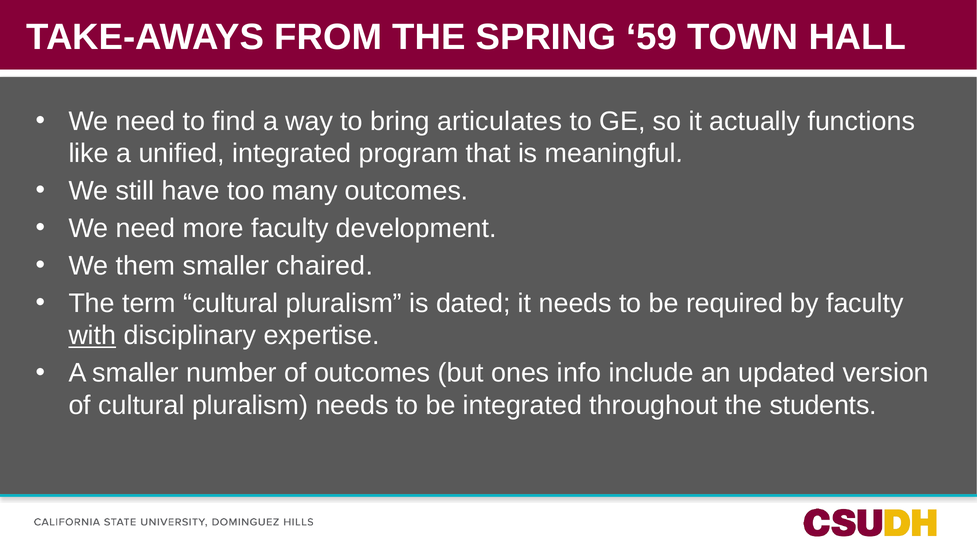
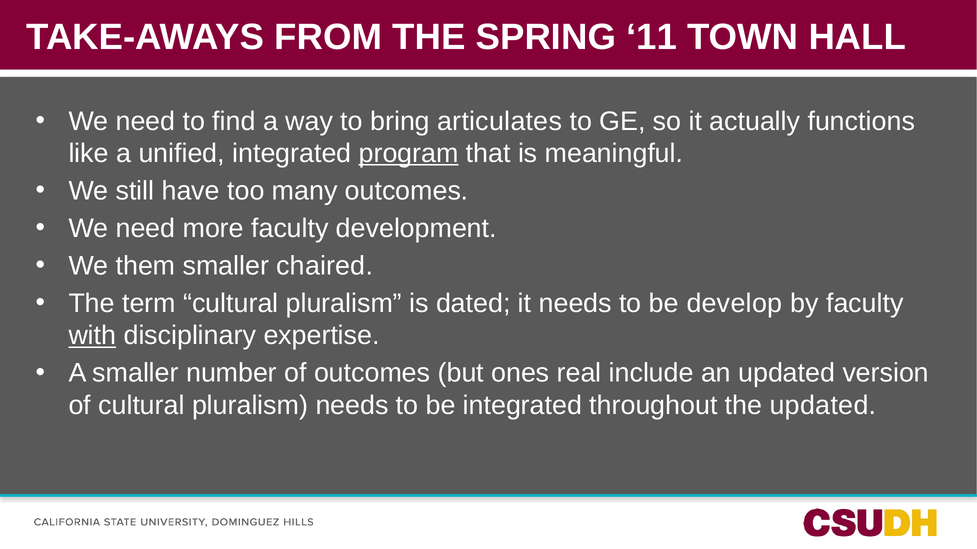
59: 59 -> 11 (652, 37)
program underline: none -> present (409, 153)
required: required -> develop (734, 304)
info: info -> real (579, 373)
the students: students -> updated (823, 406)
